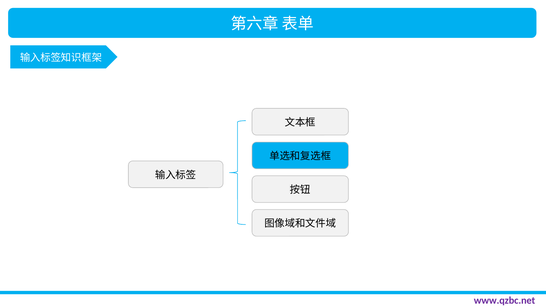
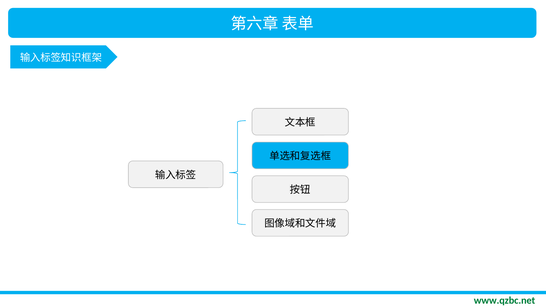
www.qzbc.net colour: purple -> green (505, 301)
